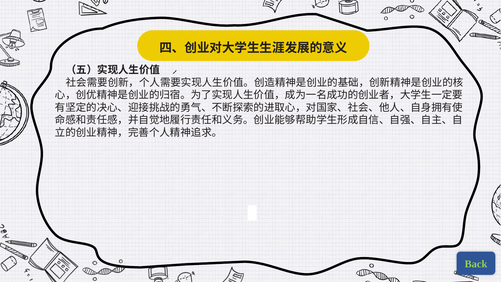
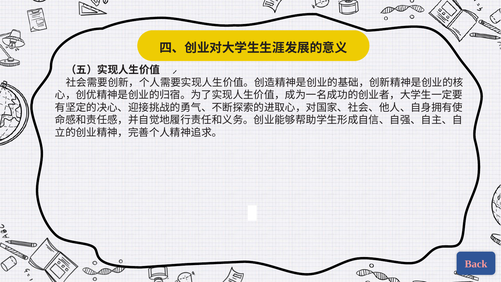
Back colour: light green -> pink (476, 264)
